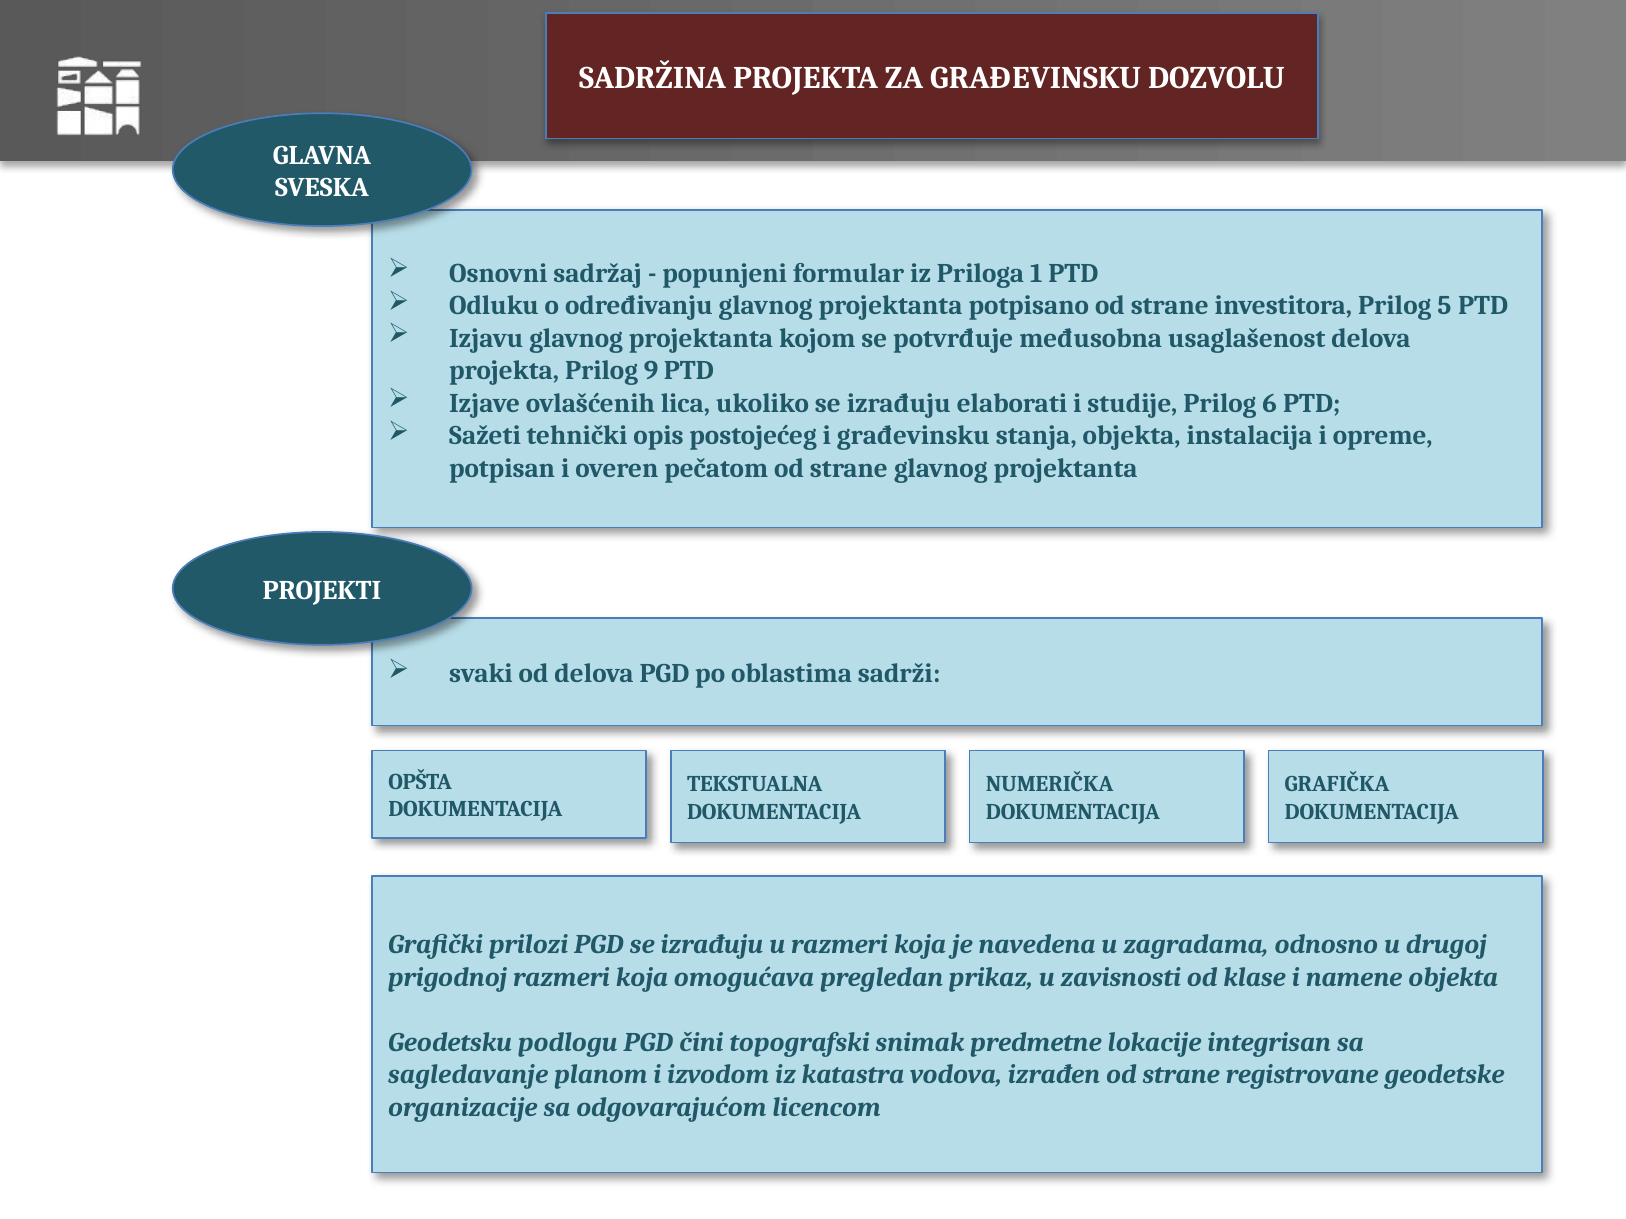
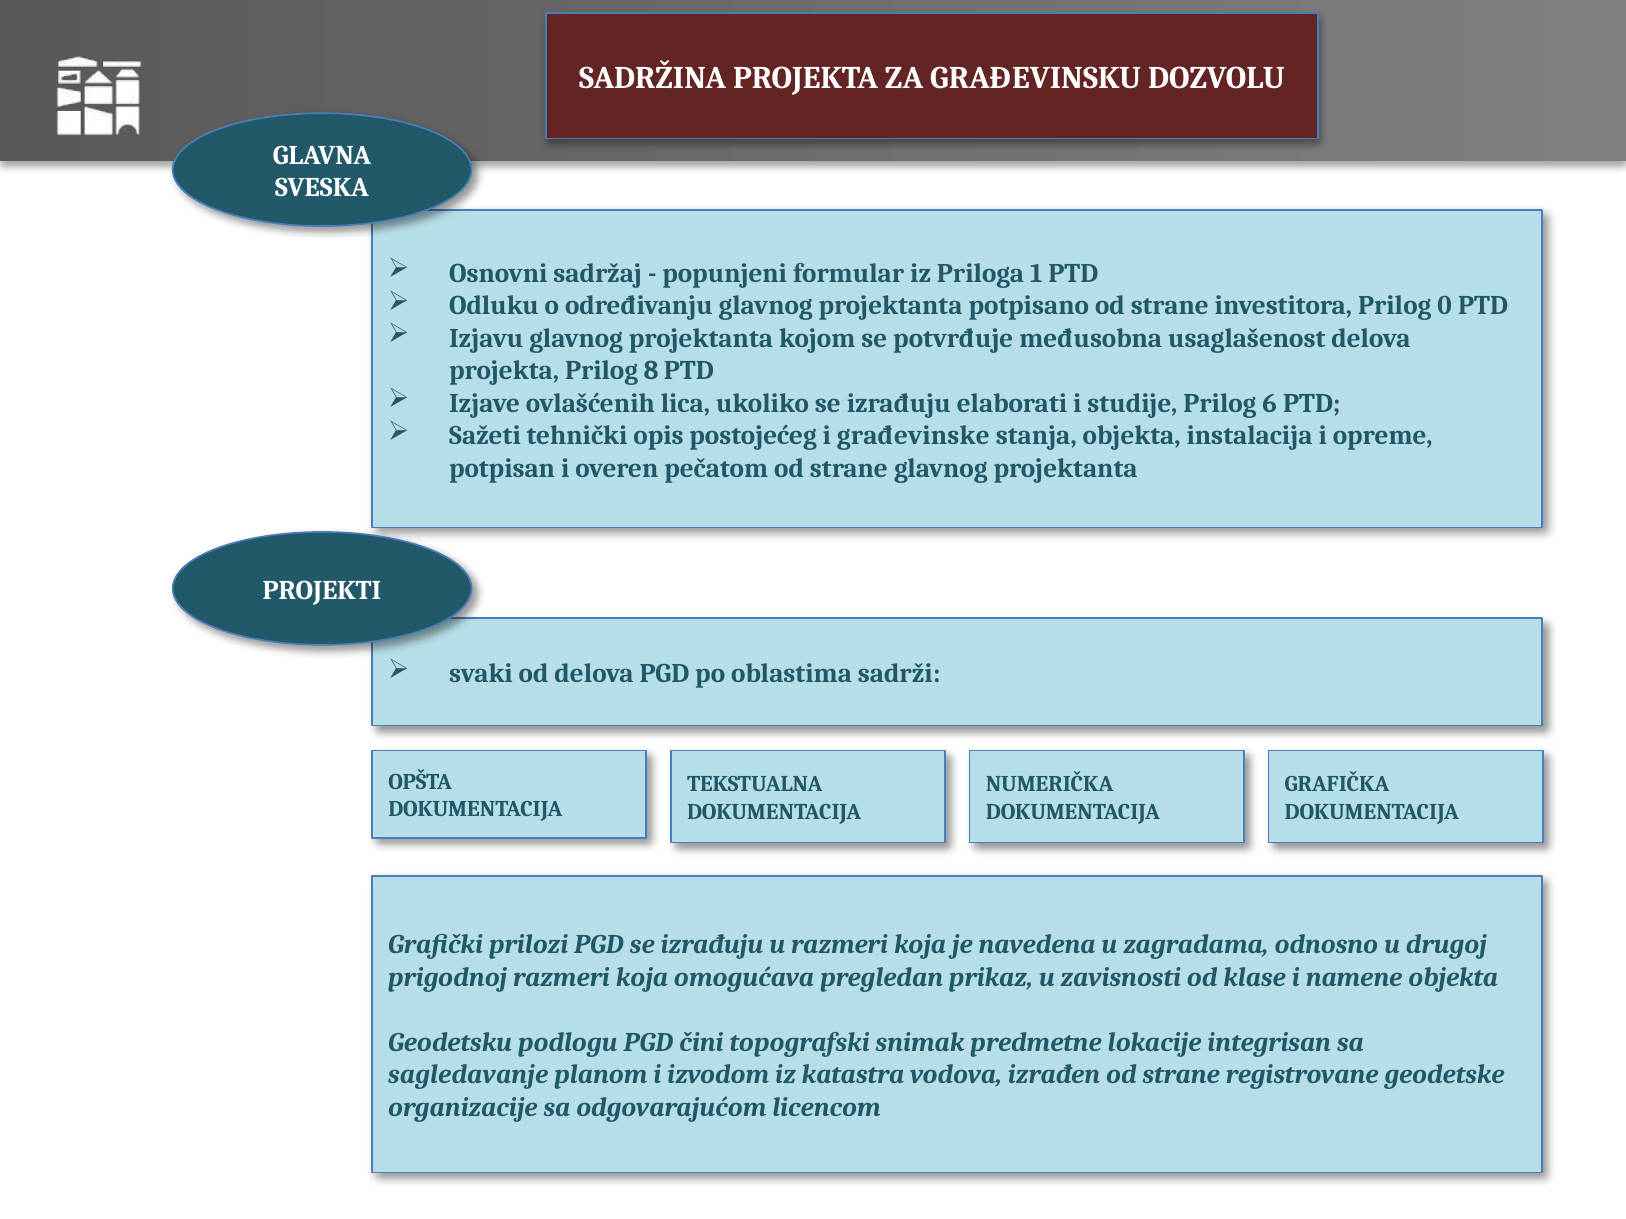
5: 5 -> 0 (1445, 306)
9: 9 -> 8 (651, 371)
i građevinsku: građevinsku -> građevinske (913, 436)
